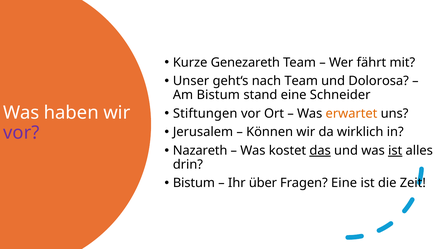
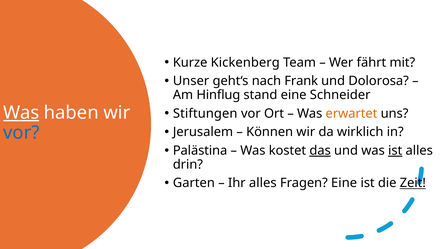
Genezareth: Genezareth -> Kickenberg (245, 62)
nach Team: Team -> Frank (301, 81)
Am Bistum: Bistum -> Hinflug (218, 95)
Was underline: none -> present (21, 113)
vor colour: purple -> blue (21, 132)
Nazareth: Nazareth -> Palästina (200, 150)
Bistum: Bistum -> Garten (194, 183)
Ihr über: über -> alles (263, 183)
Zeit underline: none -> present (413, 183)
